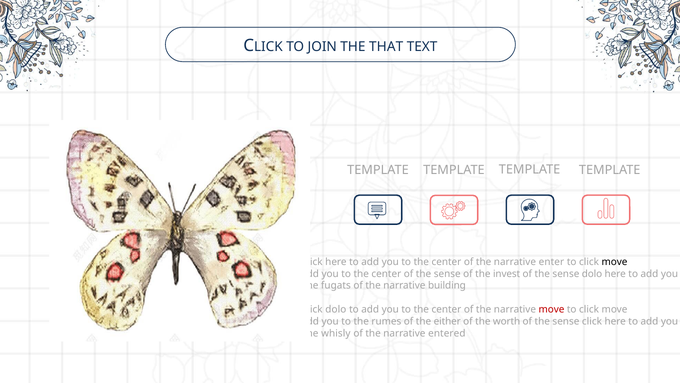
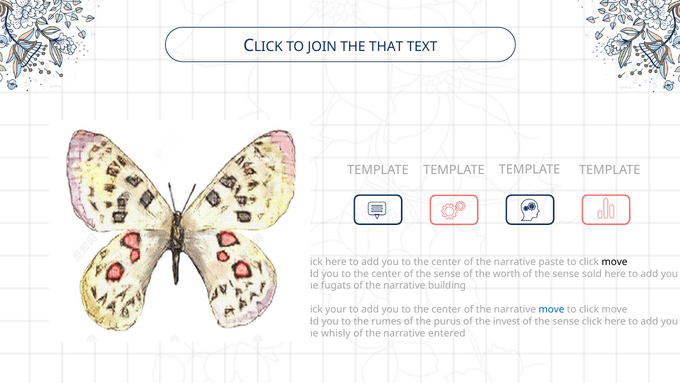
enter: enter -> paste (551, 262)
invest: invest -> worth (507, 273)
sense dolo: dolo -> sold (592, 273)
dolo: dolo -> your (336, 309)
move colour: red -> blue (551, 309)
either: either -> purus (447, 321)
worth: worth -> invest (507, 321)
